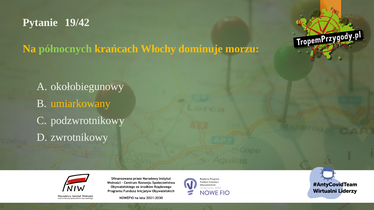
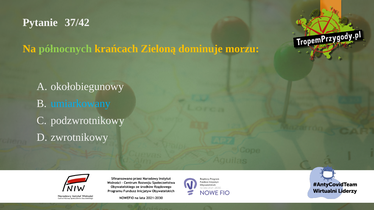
19/42: 19/42 -> 37/42 (77, 23)
Włochy: Włochy -> Zieloną (158, 49)
umiarkowany colour: yellow -> light blue (81, 104)
